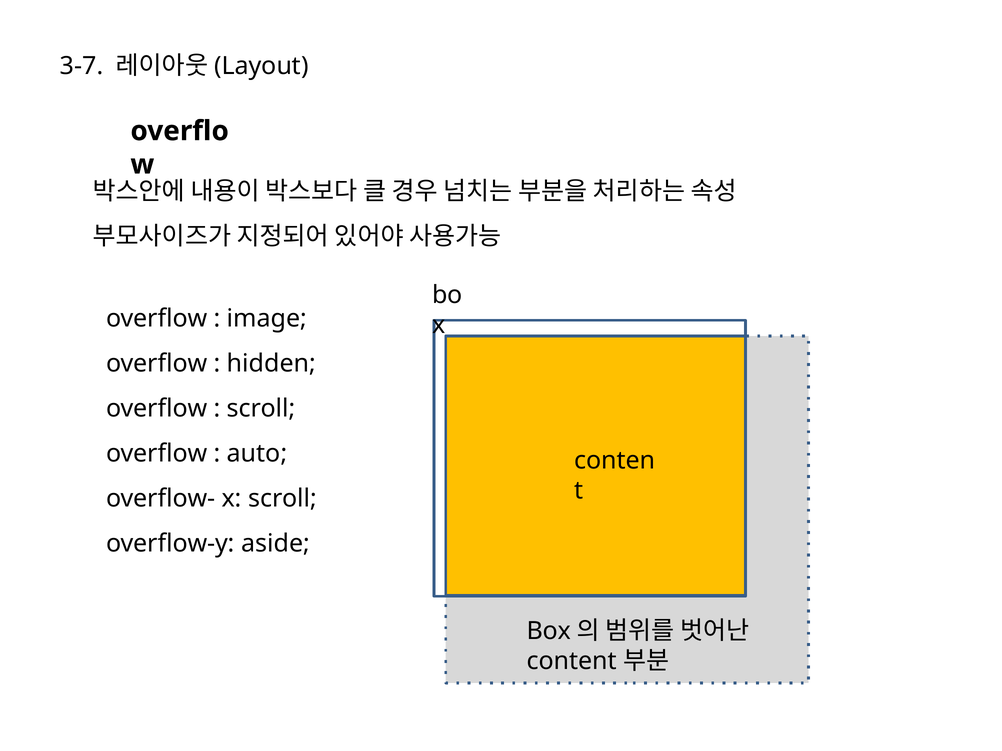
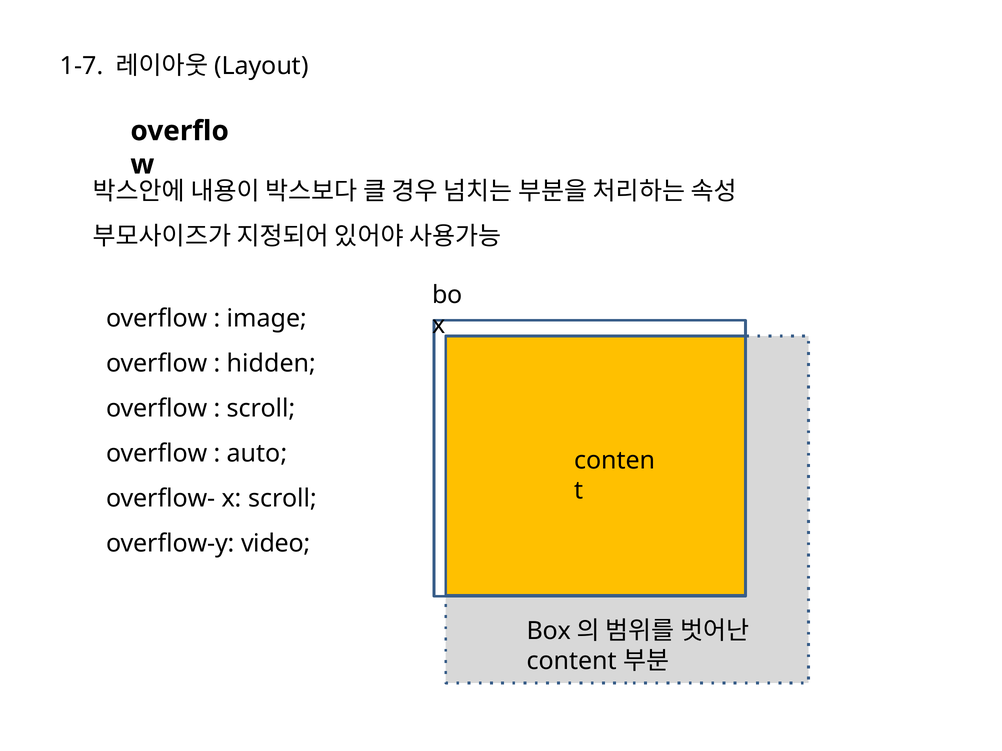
3-7: 3-7 -> 1-7 (82, 66)
aside: aside -> video (276, 544)
